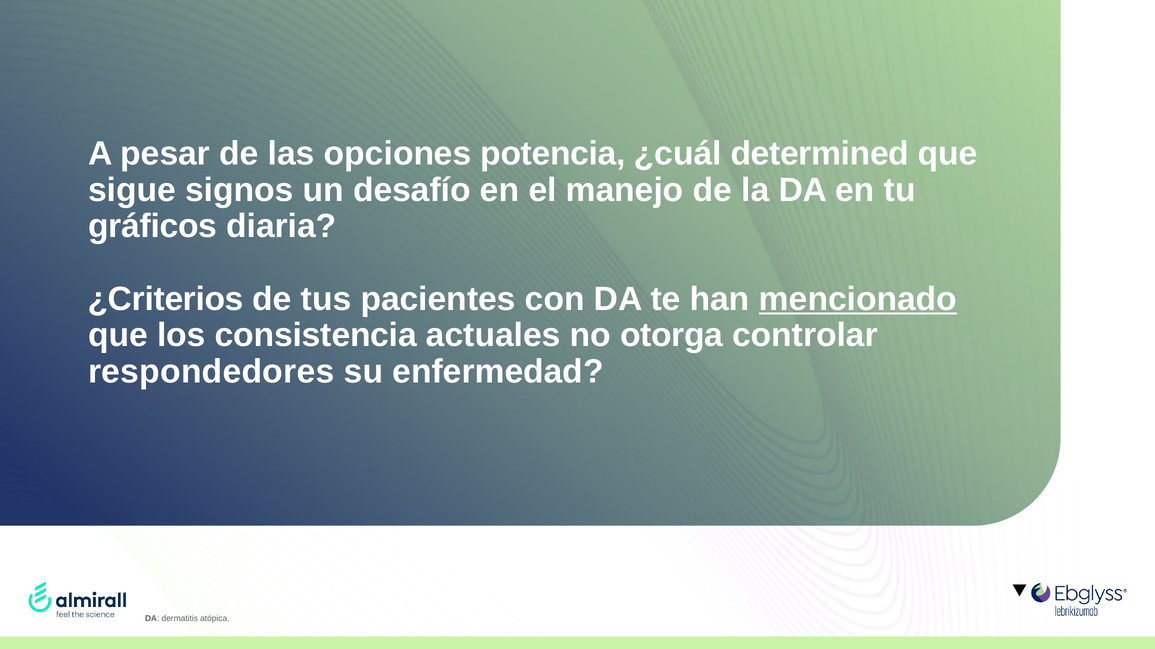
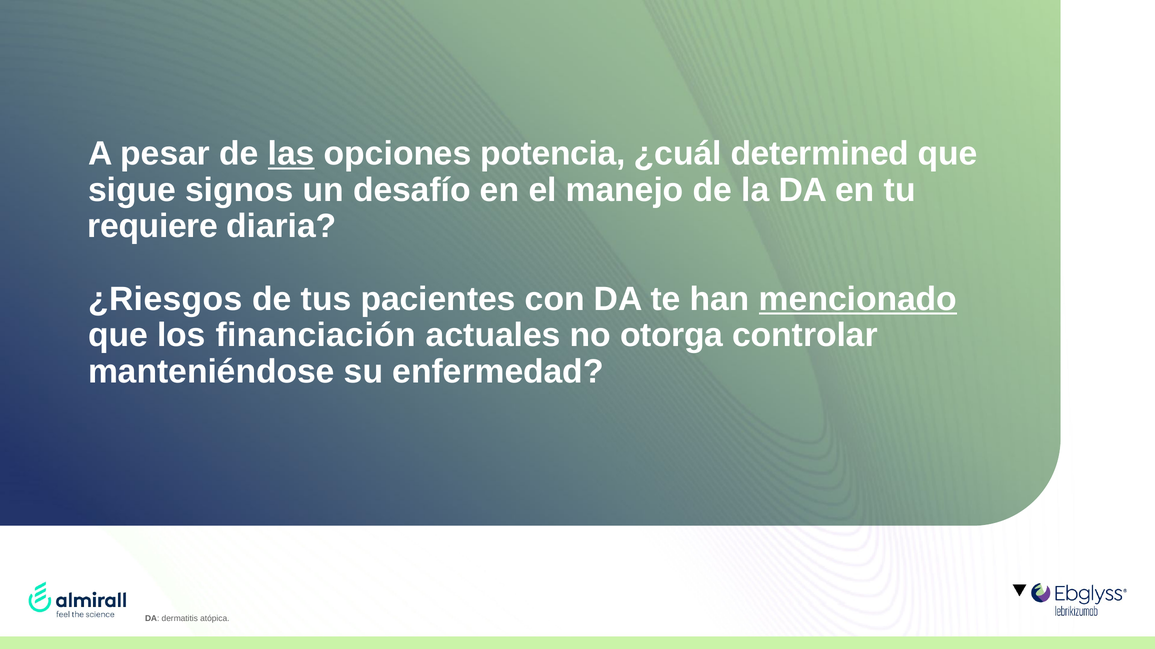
las underline: none -> present (291, 154)
gráficos: gráficos -> requiere (153, 227)
¿Criterios: ¿Criterios -> ¿Riesgos (165, 299)
consistencia: consistencia -> financiación (316, 336)
respondedores: respondedores -> manteniéndose (211, 372)
